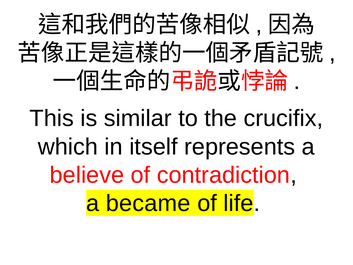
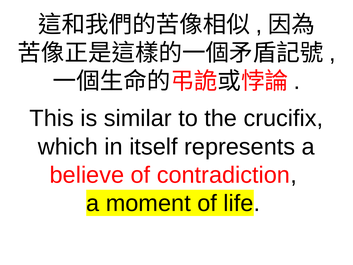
became: became -> moment (148, 203)
